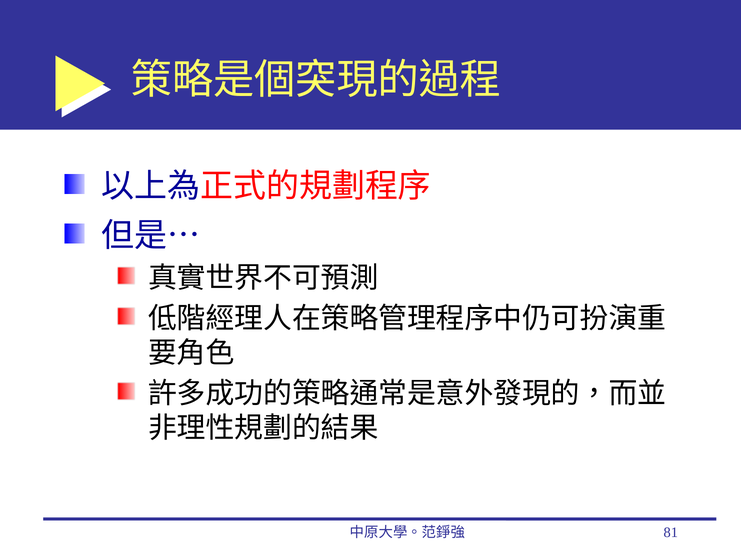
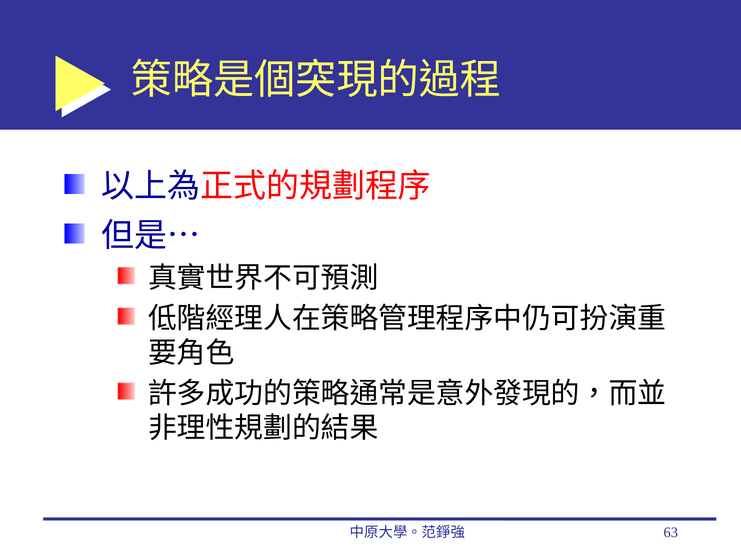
81: 81 -> 63 (671, 532)
